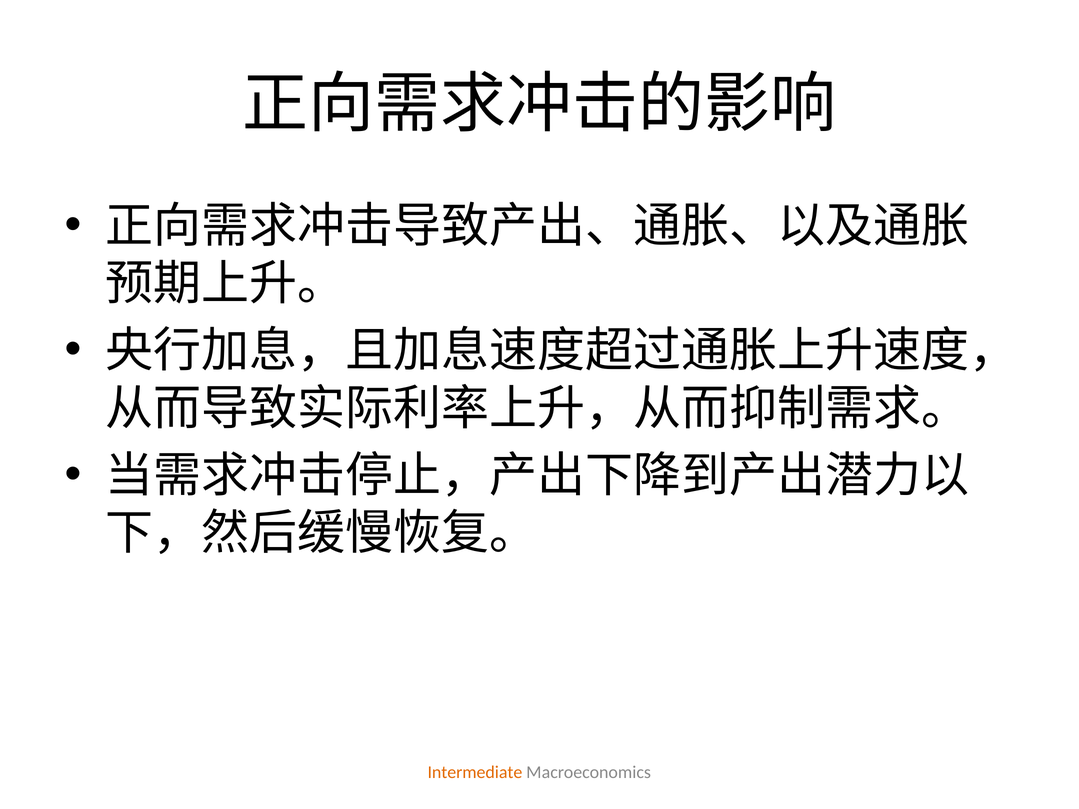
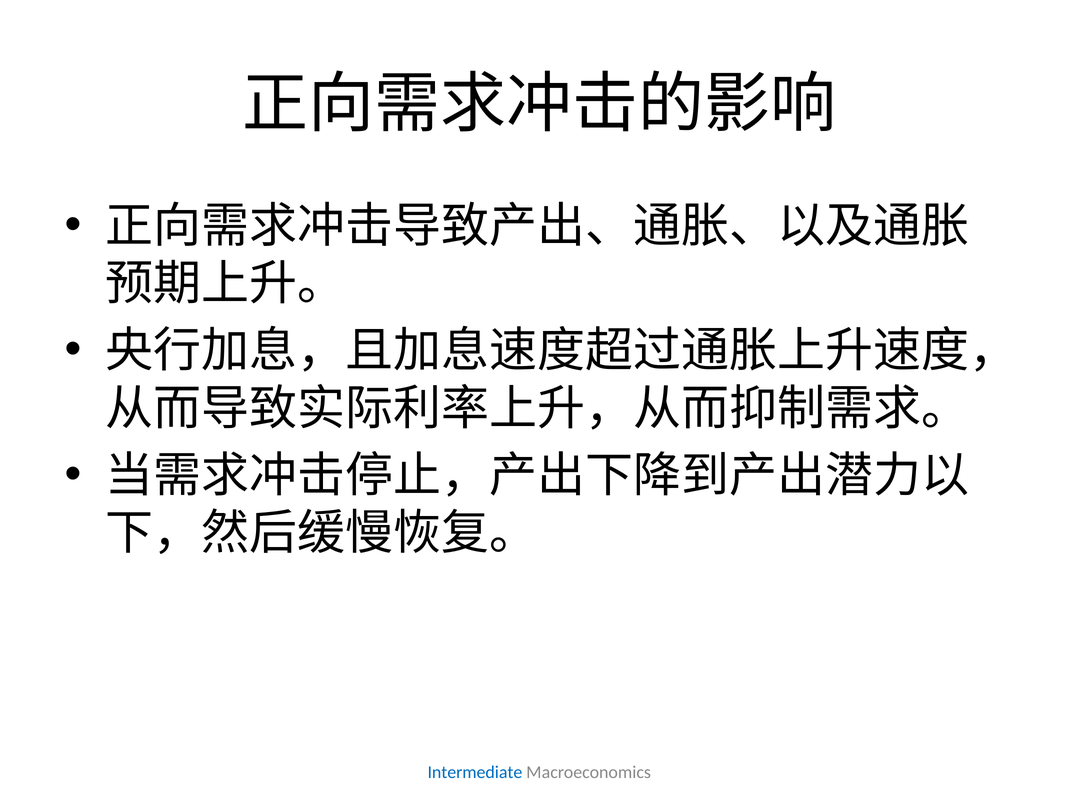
Intermediate colour: orange -> blue (475, 773)
